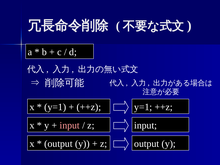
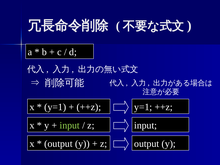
input colour: pink -> light green (70, 125)
